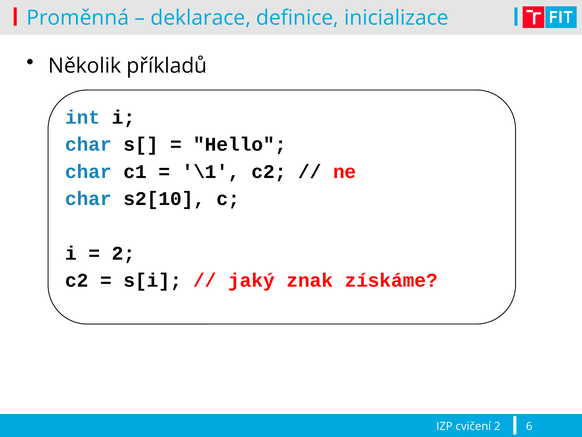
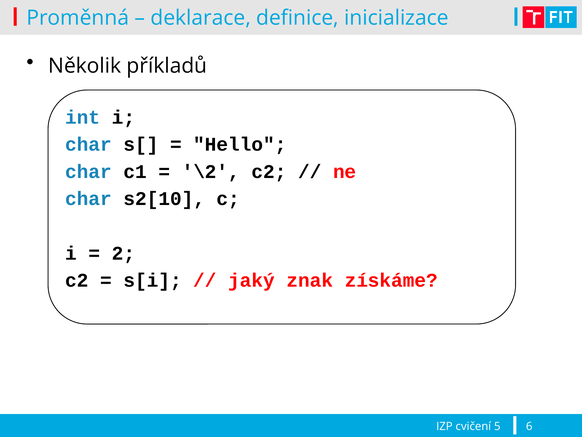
\1: \1 -> \2 (211, 172)
cvičení 2: 2 -> 5 (497, 426)
